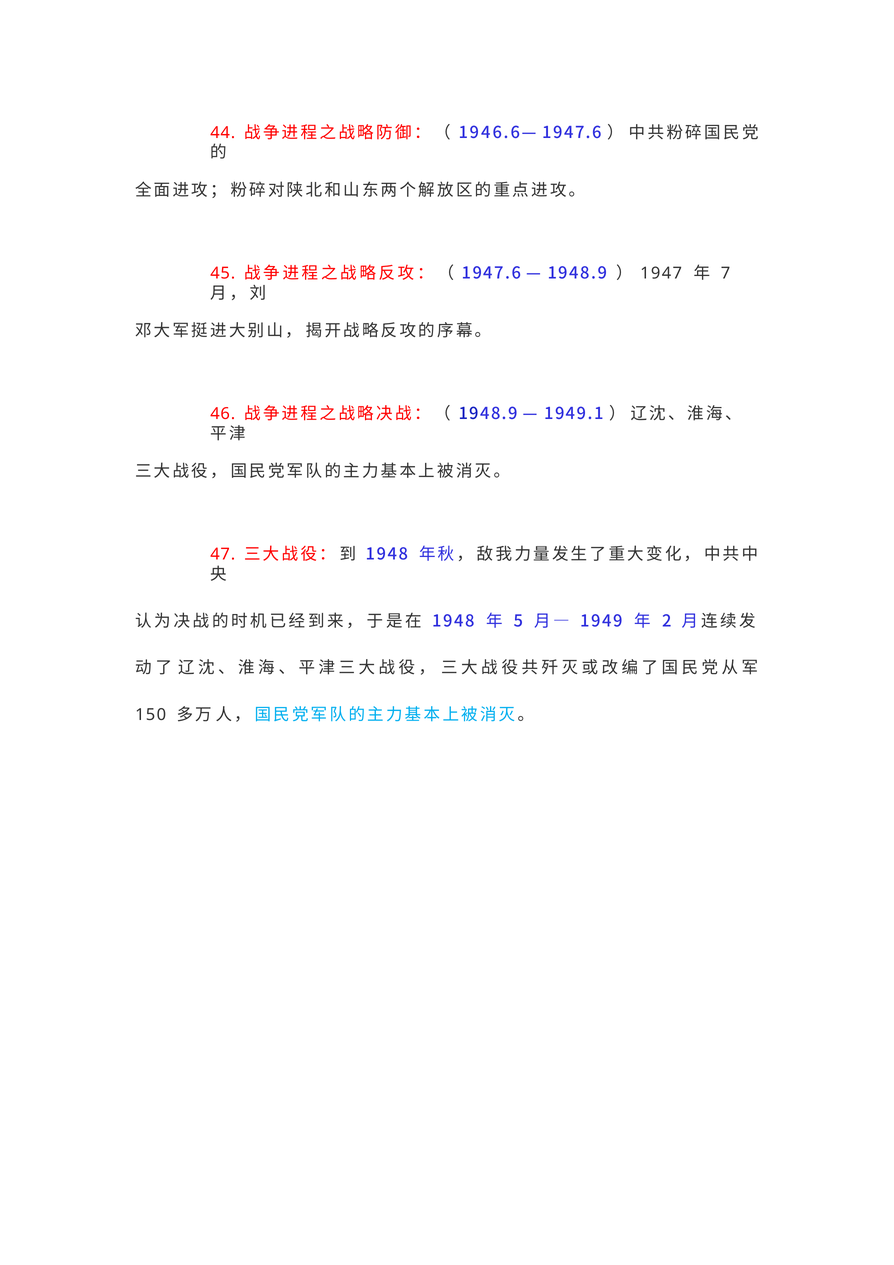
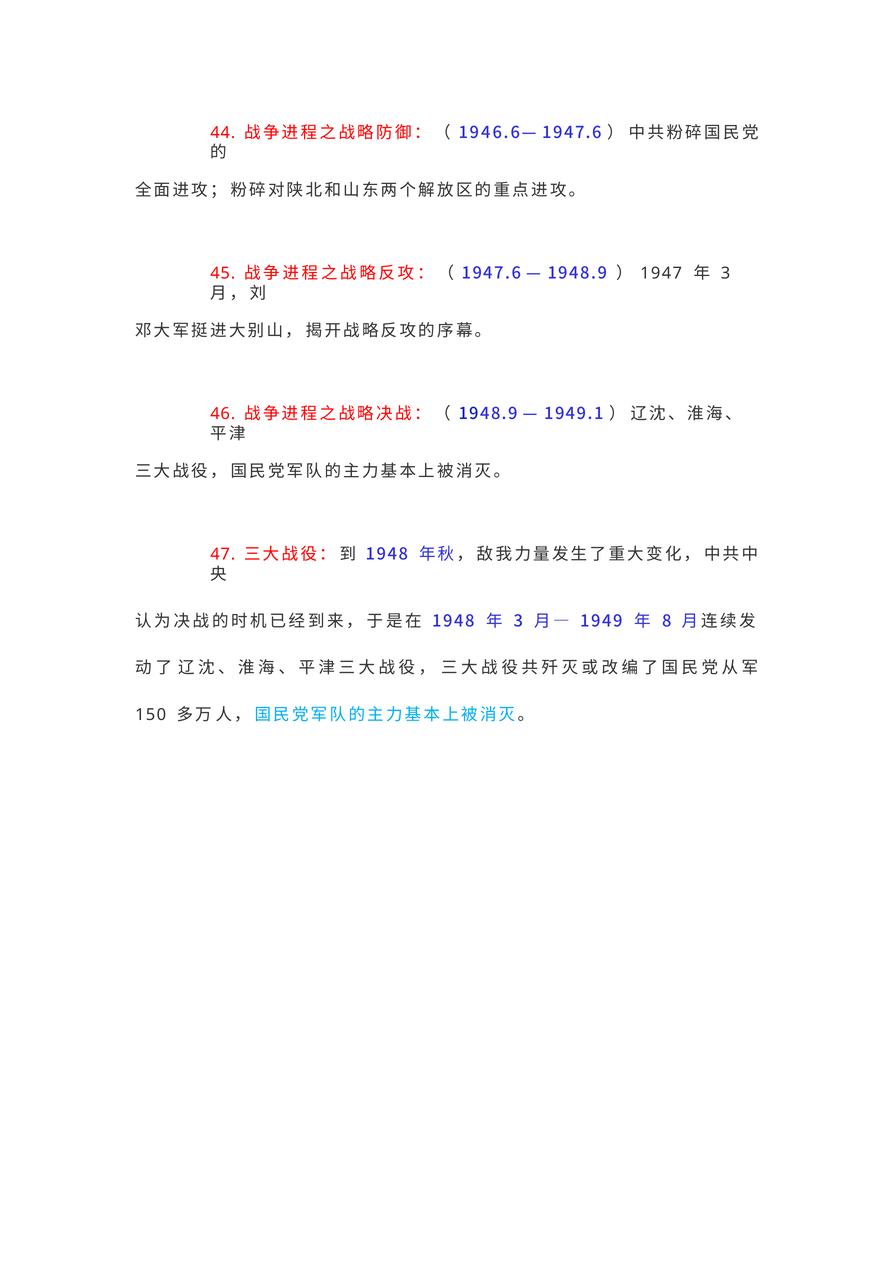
7: 7 -> 3 (726, 273)
5: 5 -> 3 (519, 621)
2: 2 -> 8 (667, 621)
